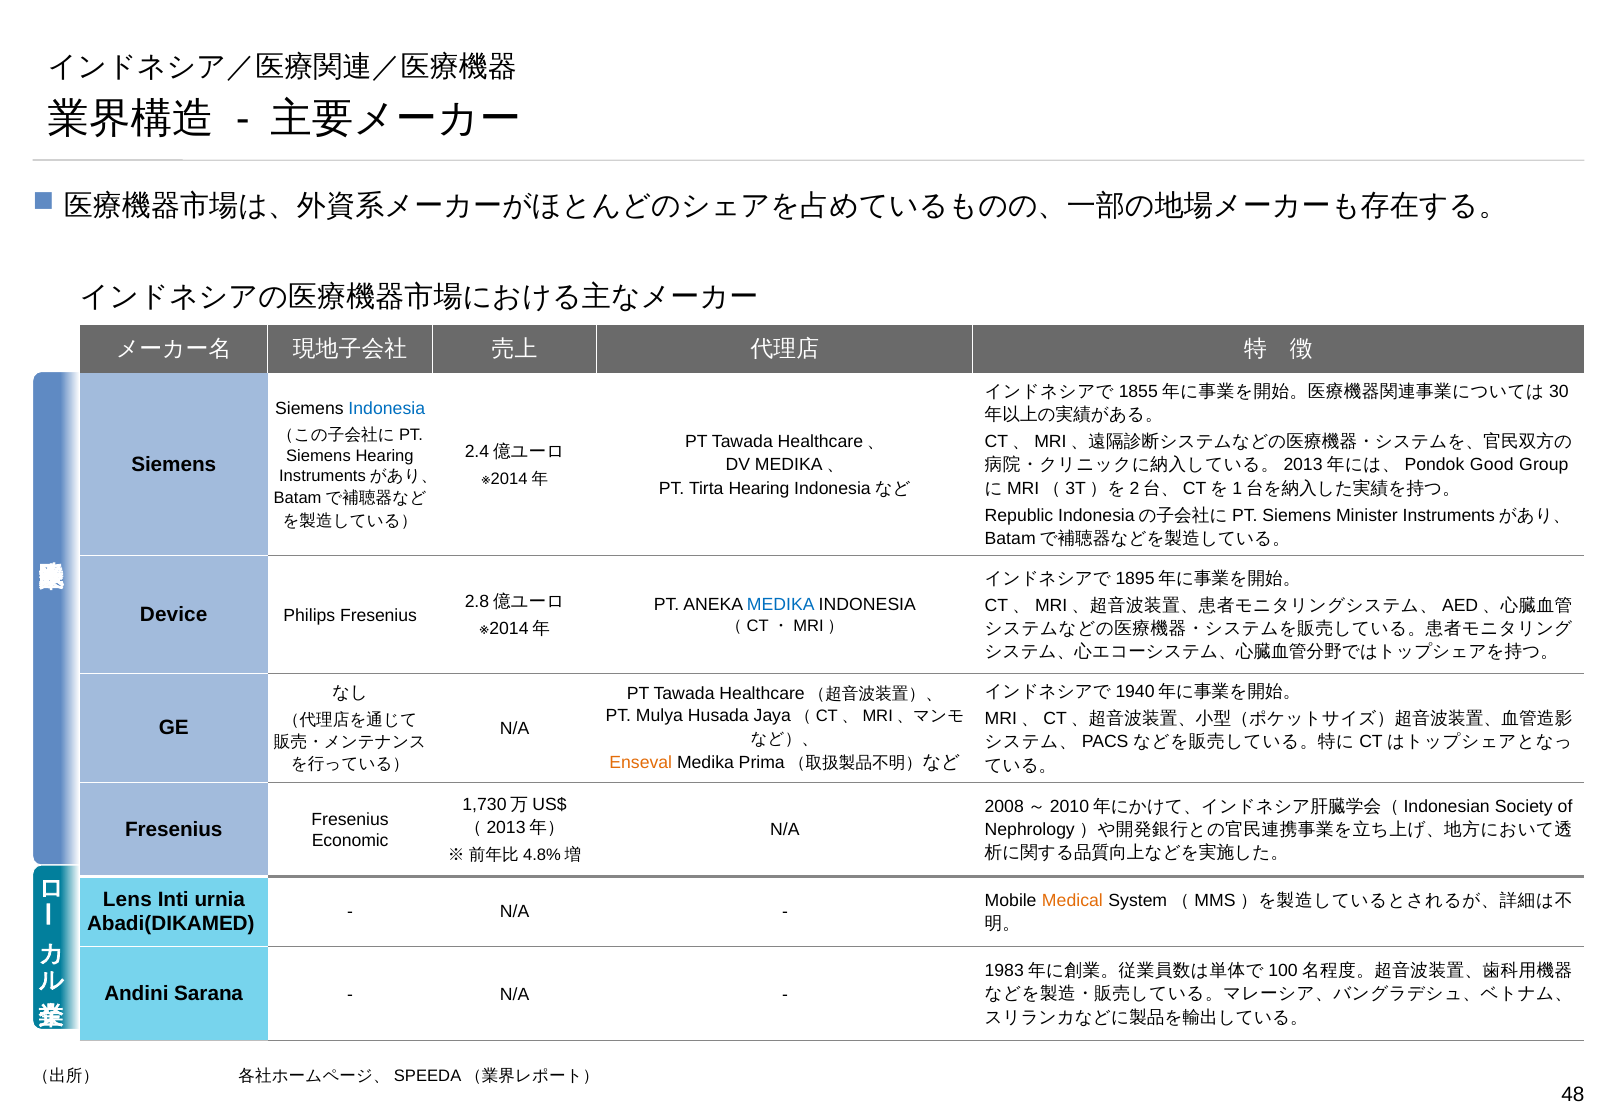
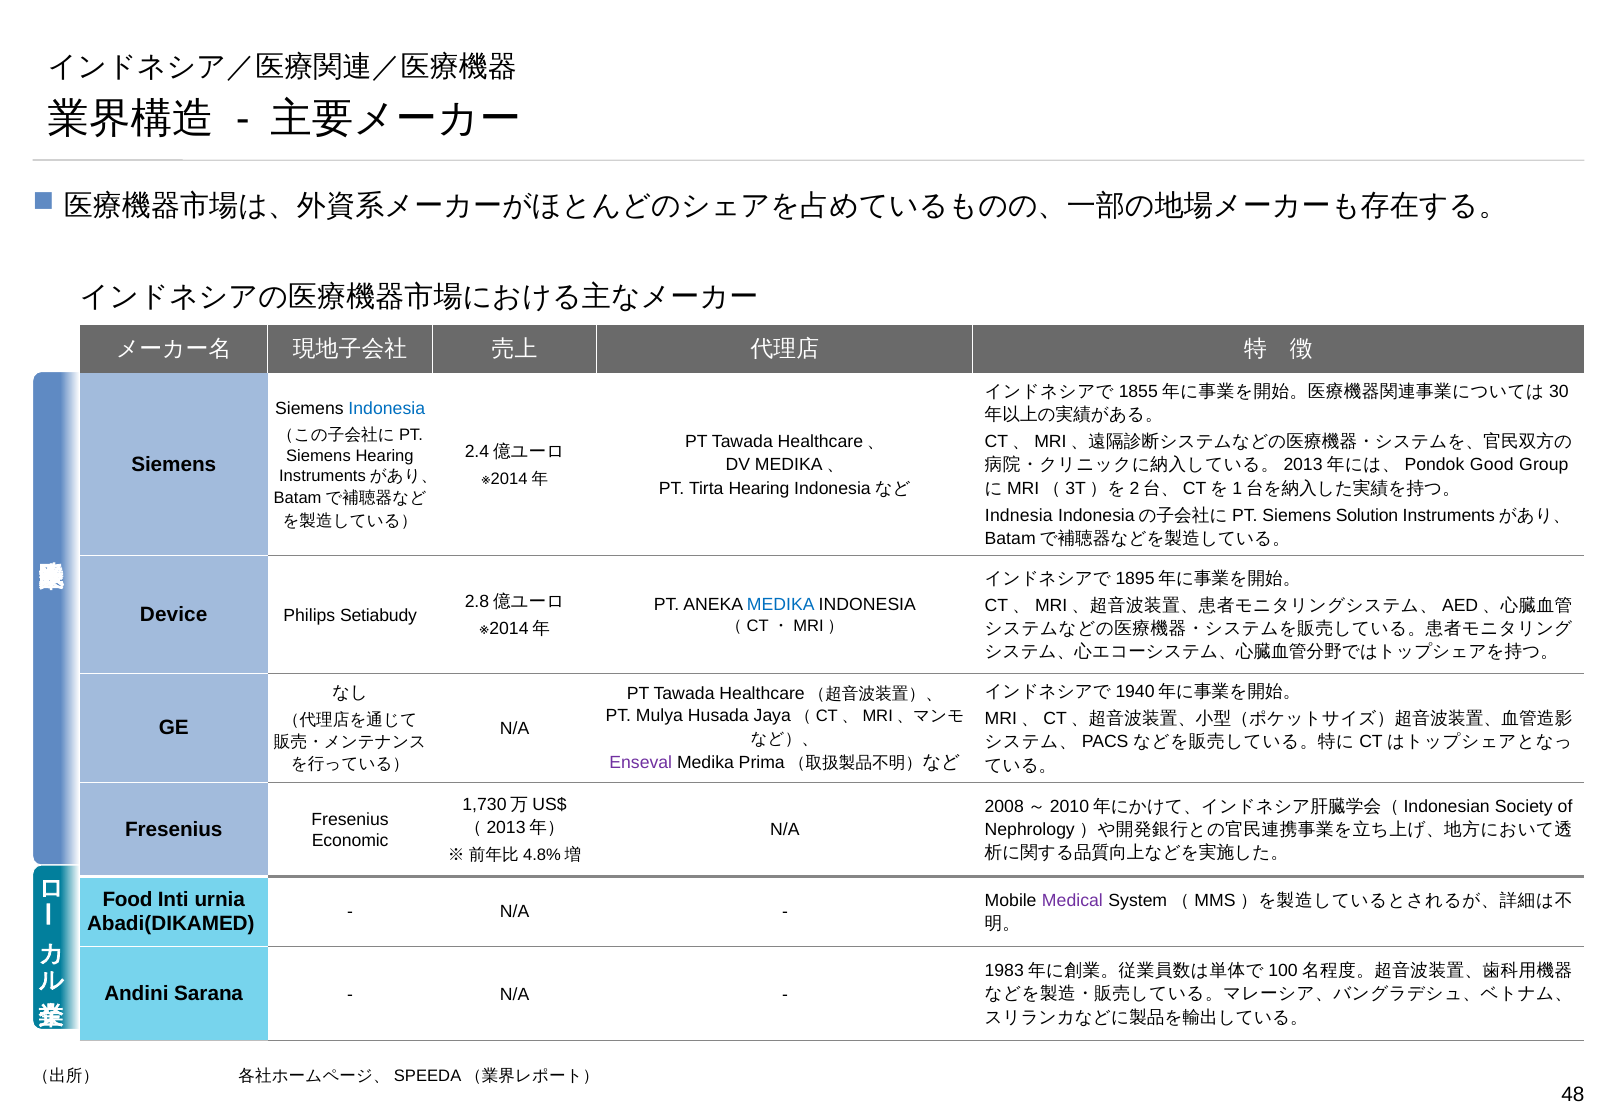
Republic: Republic -> Indnesia (1019, 516)
Minister: Minister -> Solution (1367, 516)
Philips Fresenius: Fresenius -> Setiabudy (379, 616)
Enseval colour: orange -> purple (641, 763)
Lens: Lens -> Food (128, 900)
Medical colour: orange -> purple (1072, 901)
